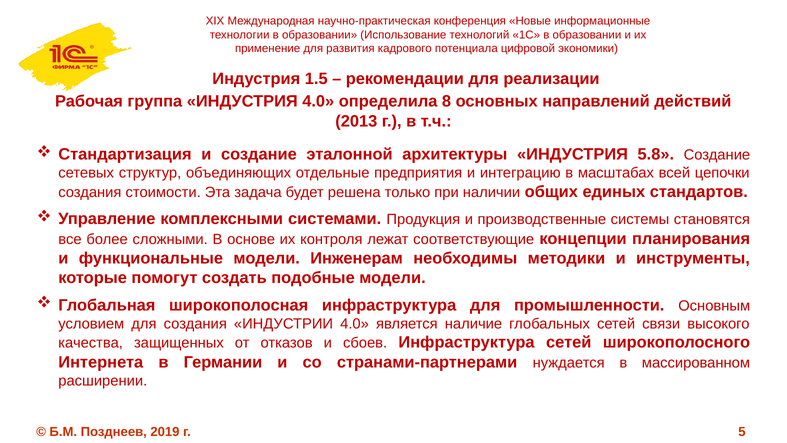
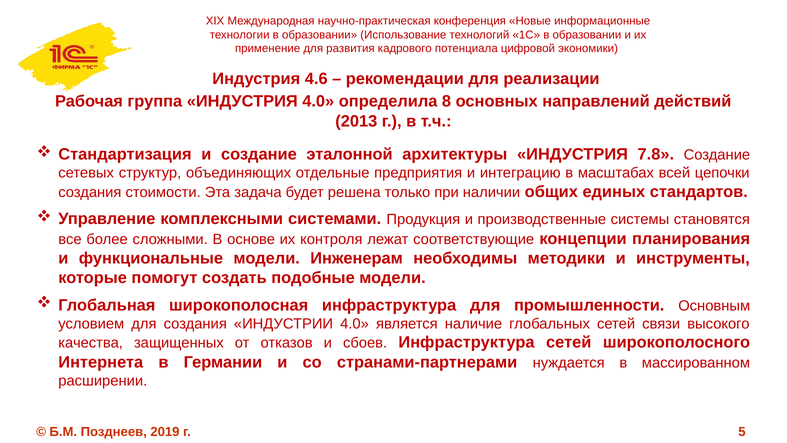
1.5: 1.5 -> 4.6 (316, 79)
5.8: 5.8 -> 7.8 (656, 154)
